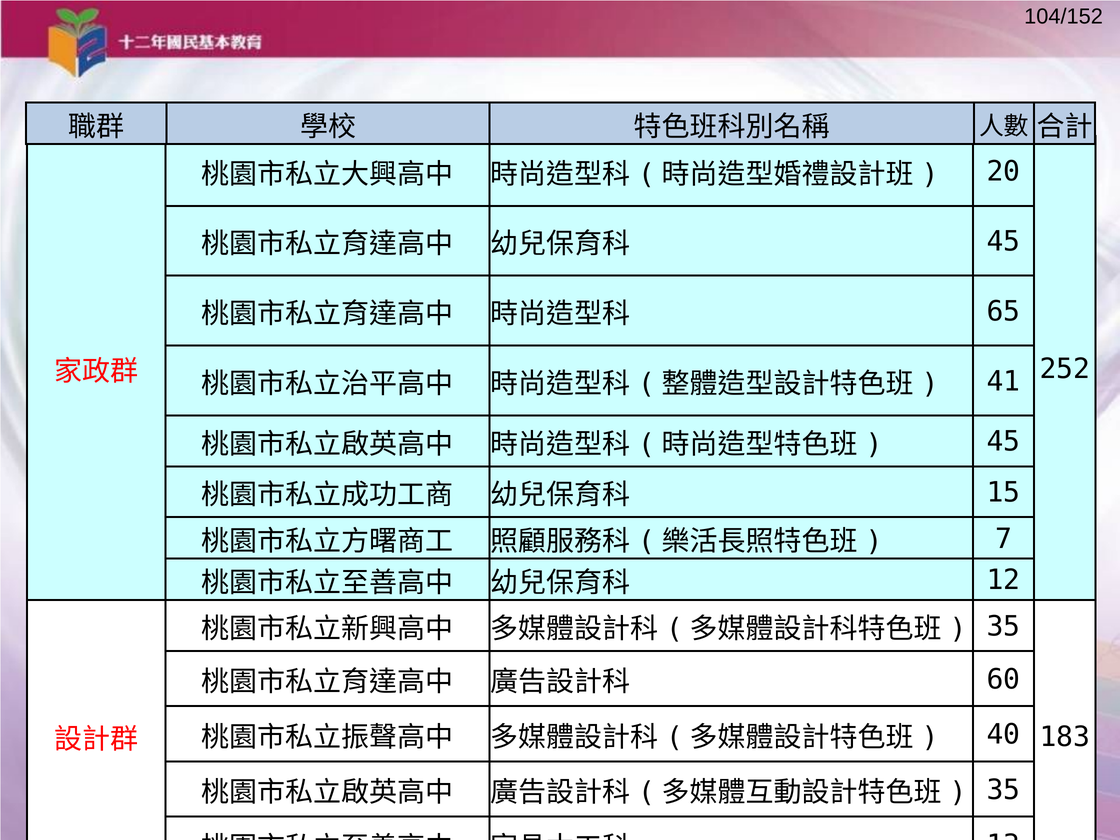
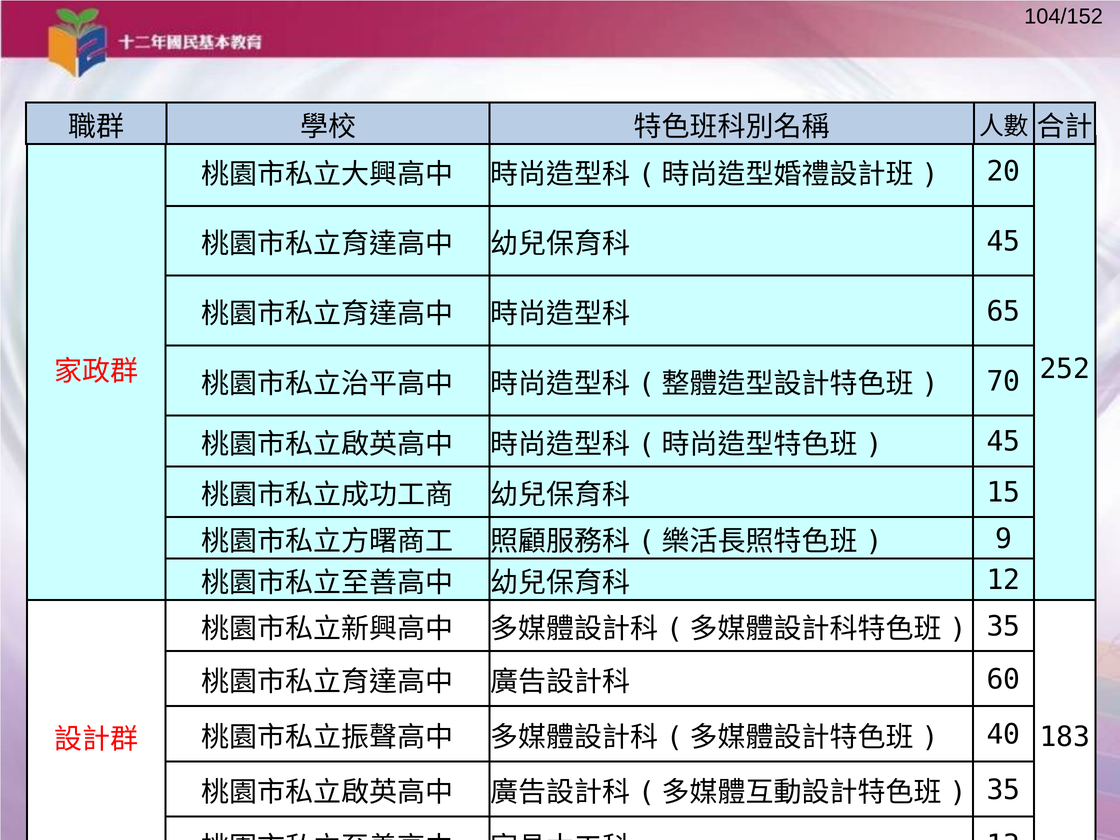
41: 41 -> 70 (1003, 381)
7: 7 -> 9 (1003, 539)
